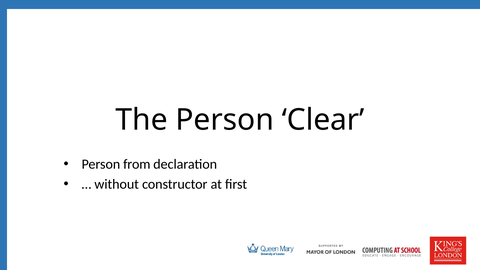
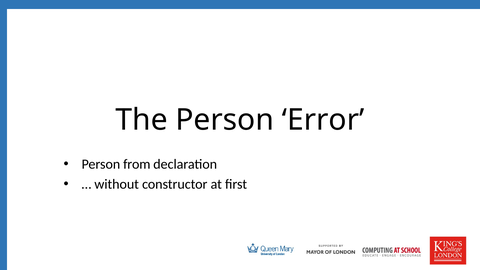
Clear: Clear -> Error (323, 120)
